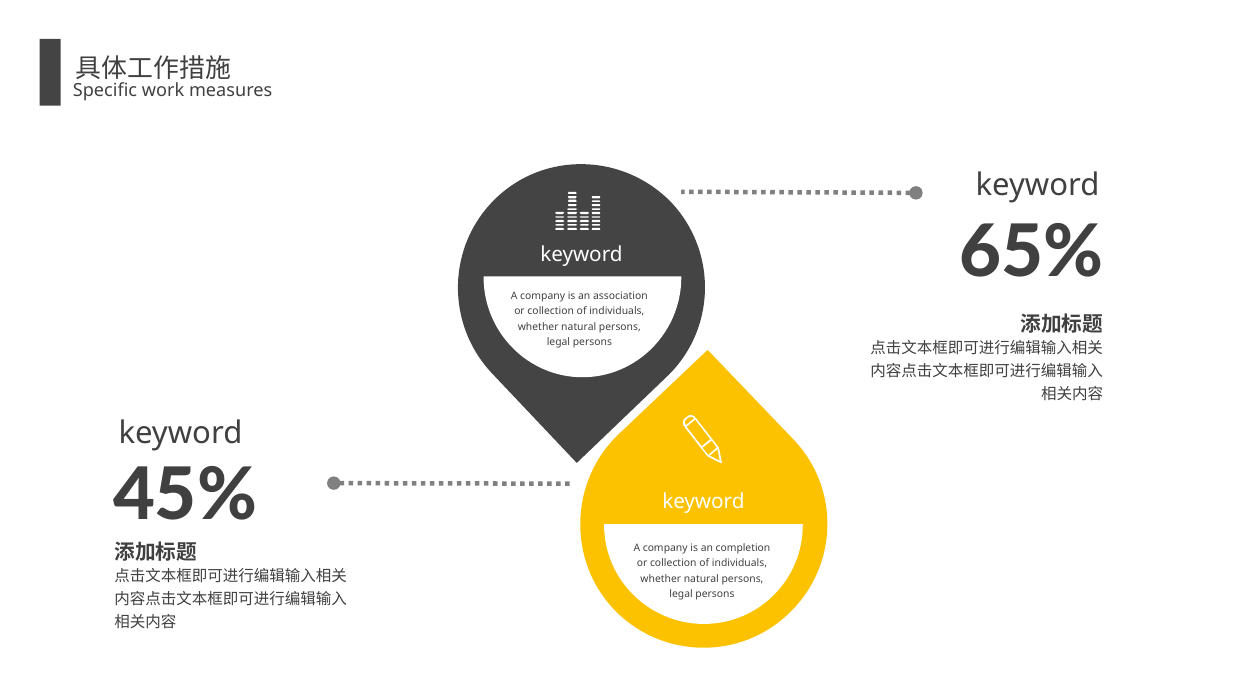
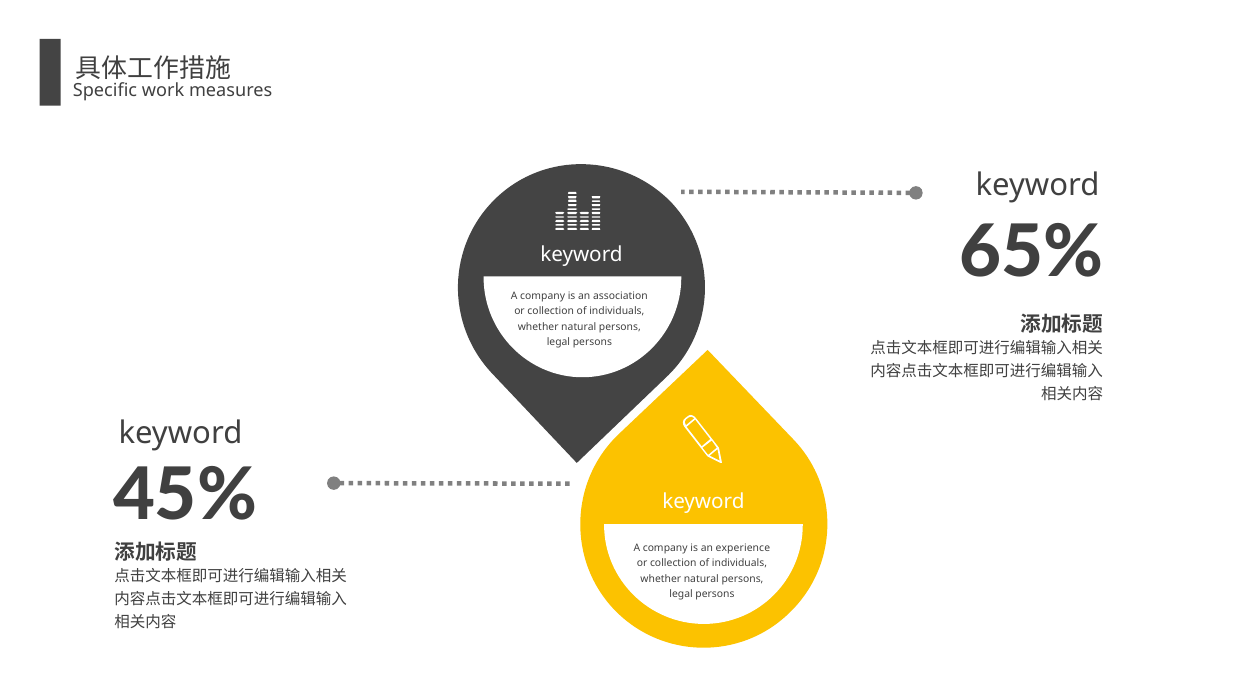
completion: completion -> experience (743, 548)
